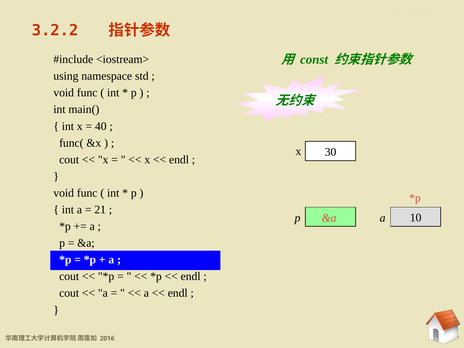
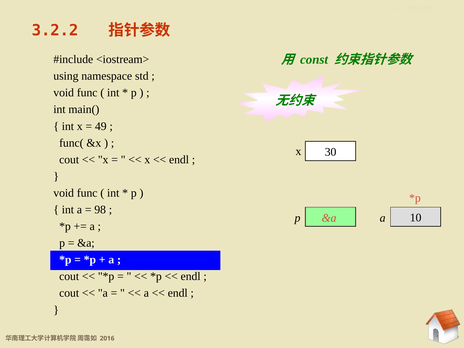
40: 40 -> 49 (101, 126)
21: 21 -> 98 (100, 210)
